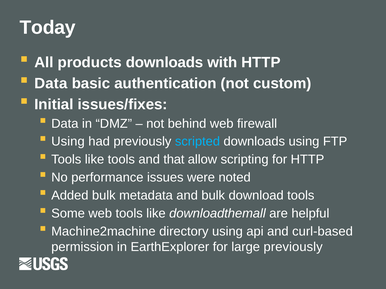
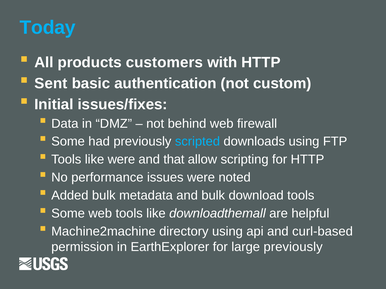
Today colour: white -> light blue (48, 28)
products downloads: downloads -> customers (164, 63)
Data: Data -> Sent (51, 84)
Using: Using -> Some (68, 142)
like tools: tools -> were (121, 160)
